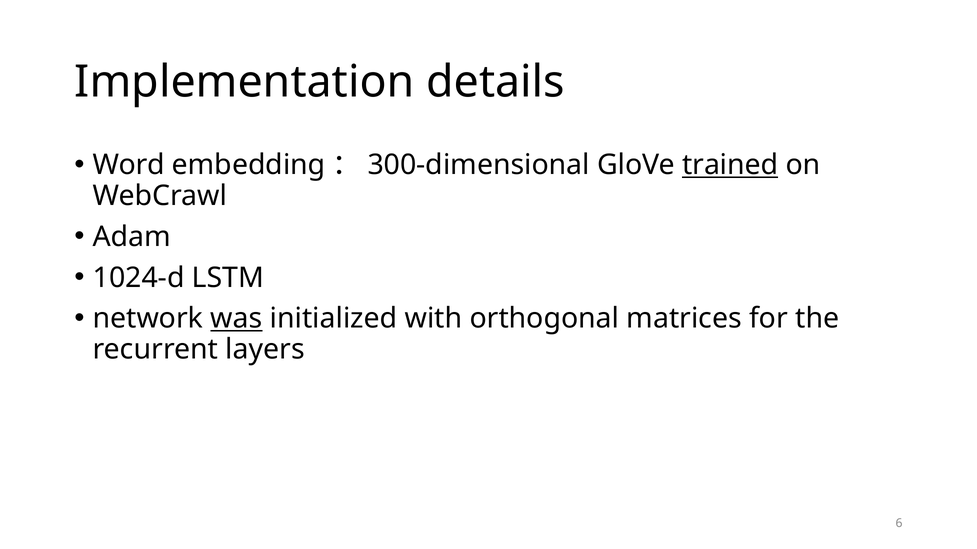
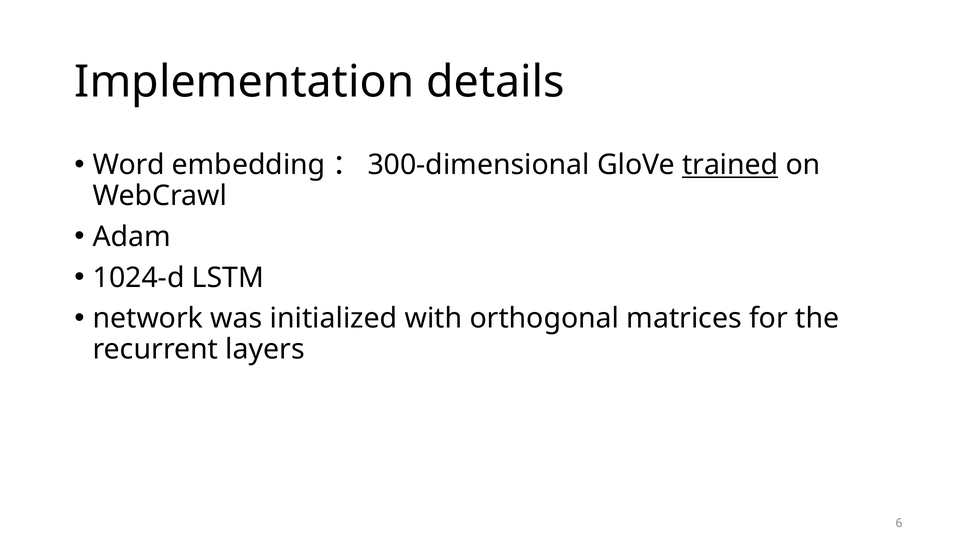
was underline: present -> none (237, 319)
